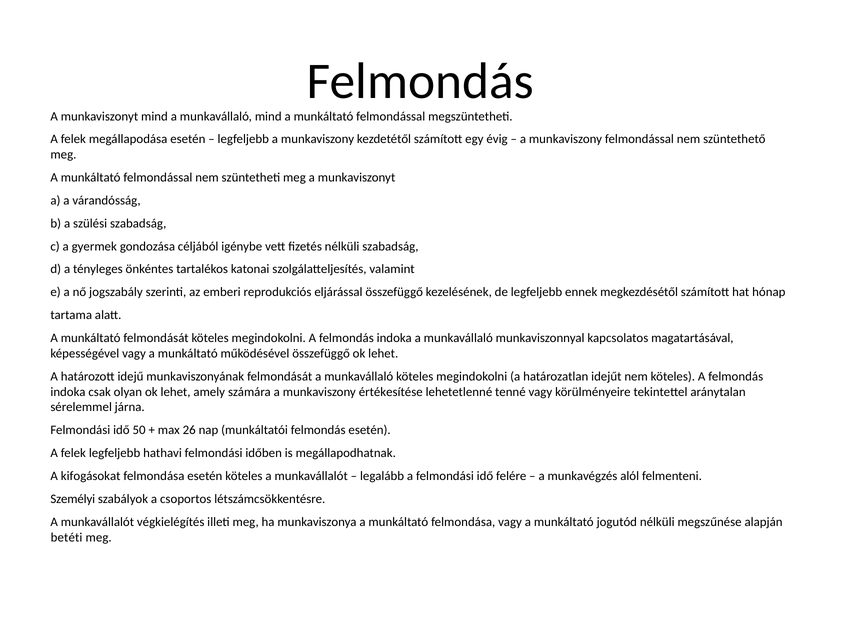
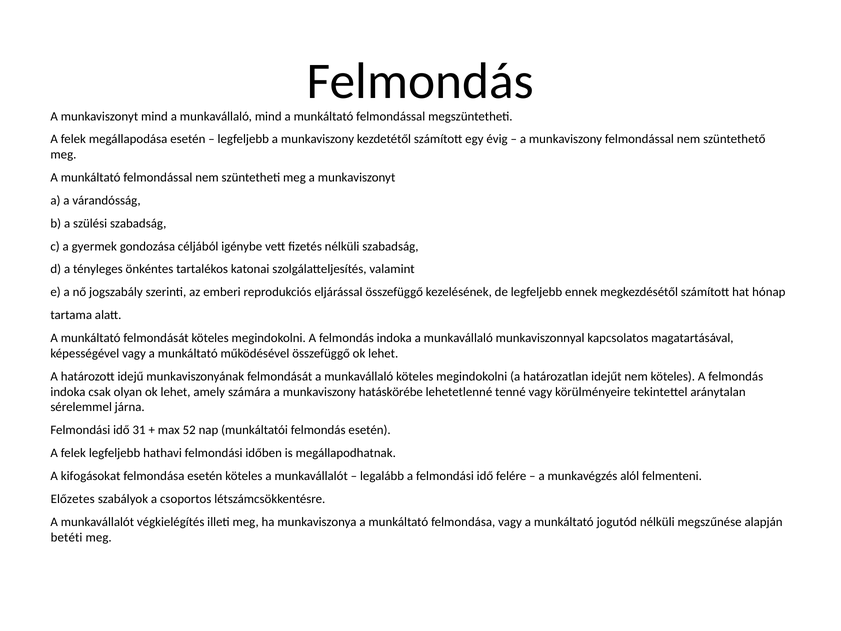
értékesítése: értékesítése -> hatáskörébe (391, 392)
50: 50 -> 31 (139, 430)
26: 26 -> 52 (189, 430)
Személyi: Személyi -> Előzetes (73, 499)
